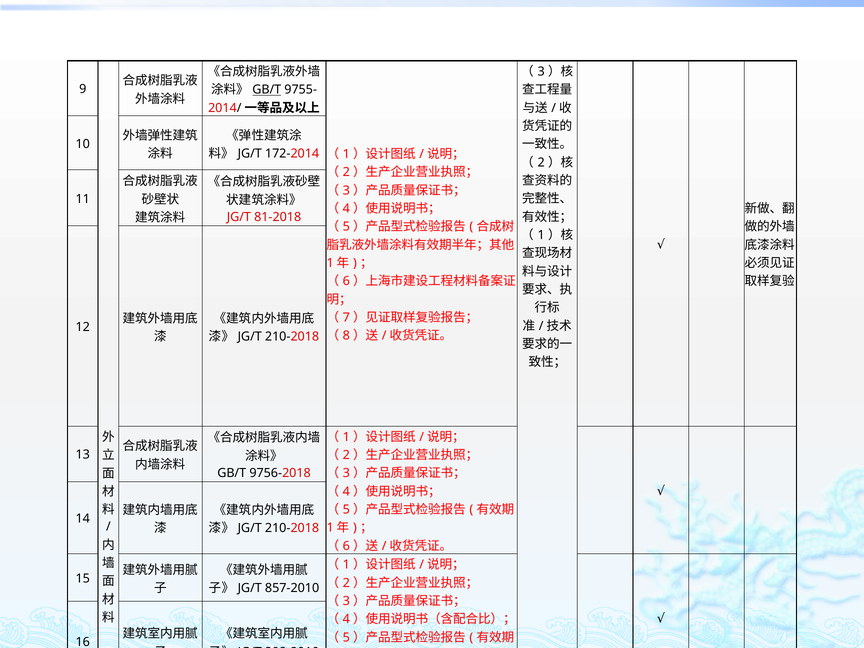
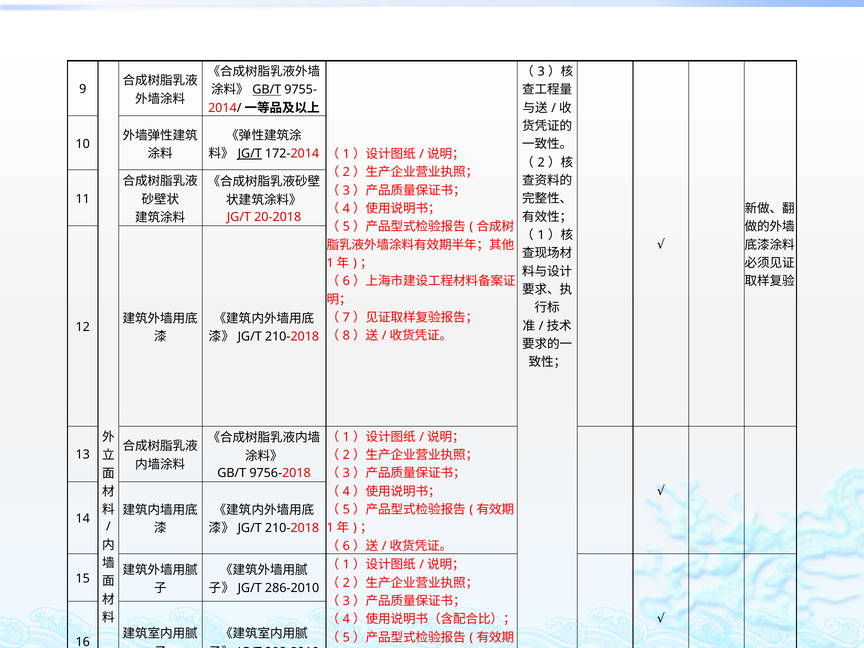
JG/T underline: none -> present (250, 154)
81-2018: 81-2018 -> 20-2018 (278, 217)
857-2010: 857-2010 -> 286-2010 (292, 588)
